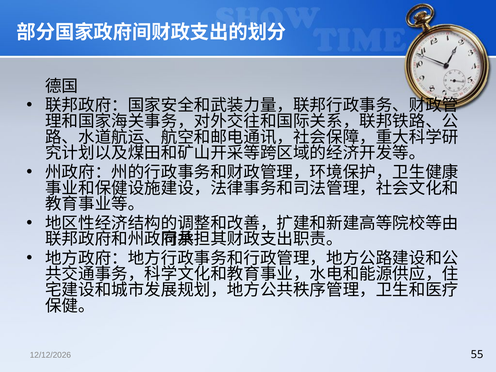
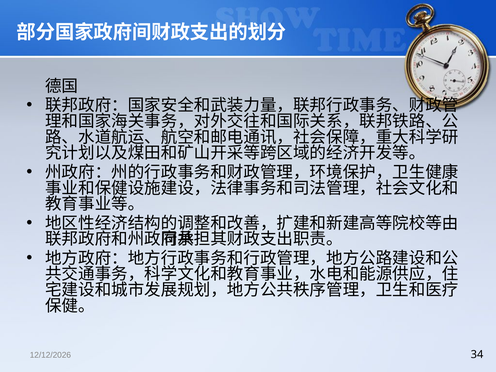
55: 55 -> 34 (477, 355)
